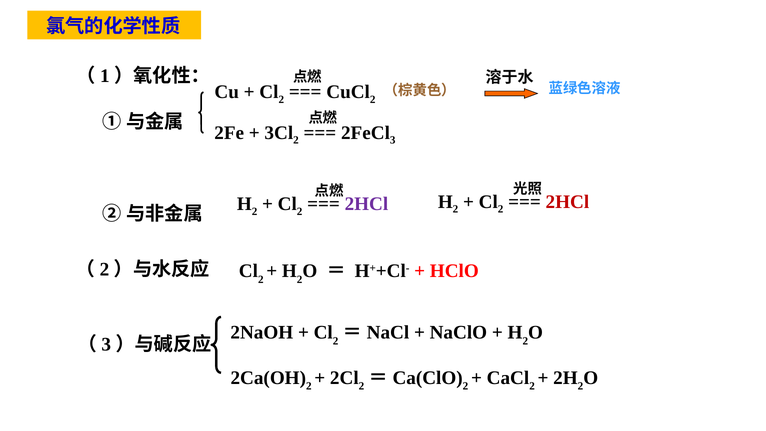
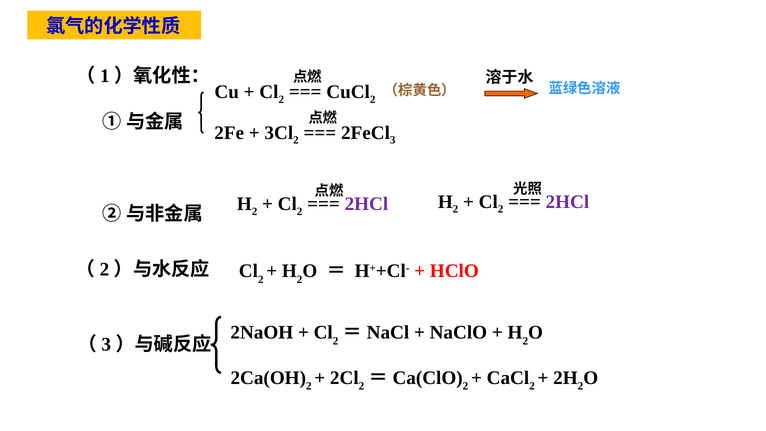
2HCl colour: red -> purple (567, 202)
